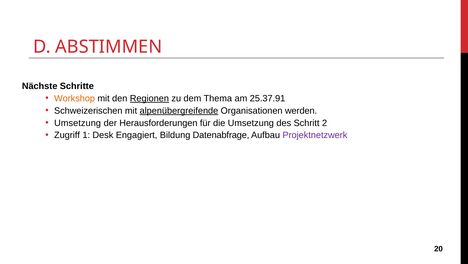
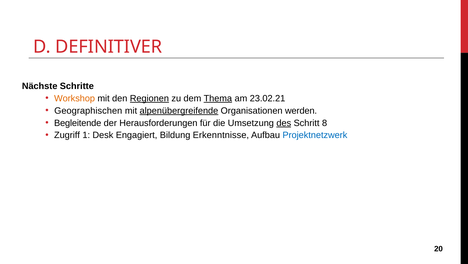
ABSTIMMEN: ABSTIMMEN -> DEFINITIVER (109, 47)
Thema underline: none -> present (218, 98)
25.37.91: 25.37.91 -> 23.02.21 (268, 98)
Schweizerischen: Schweizerischen -> Geographischen (88, 110)
Umsetzung: Umsetzung -> Begleitende (78, 123)
des underline: none -> present (284, 123)
2: 2 -> 8 (325, 123)
Datenabfrage: Datenabfrage -> Erkenntnisse (221, 135)
Projektnetzwerk colour: purple -> blue (315, 135)
